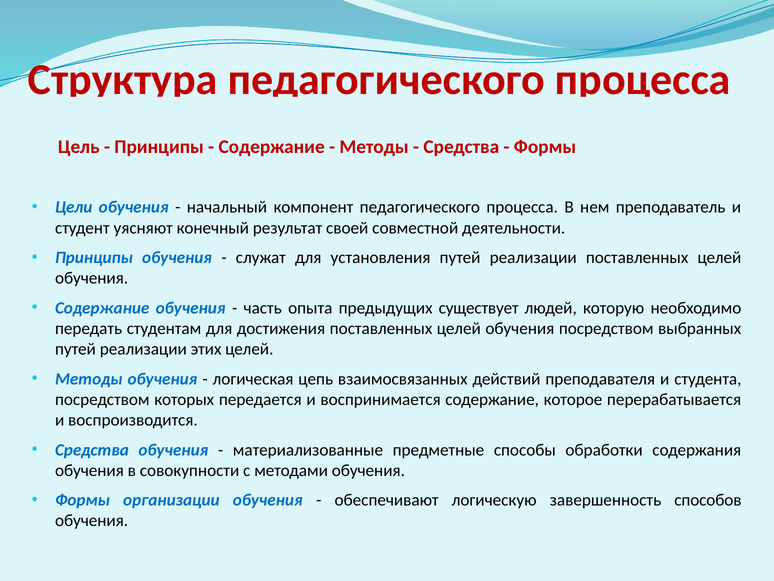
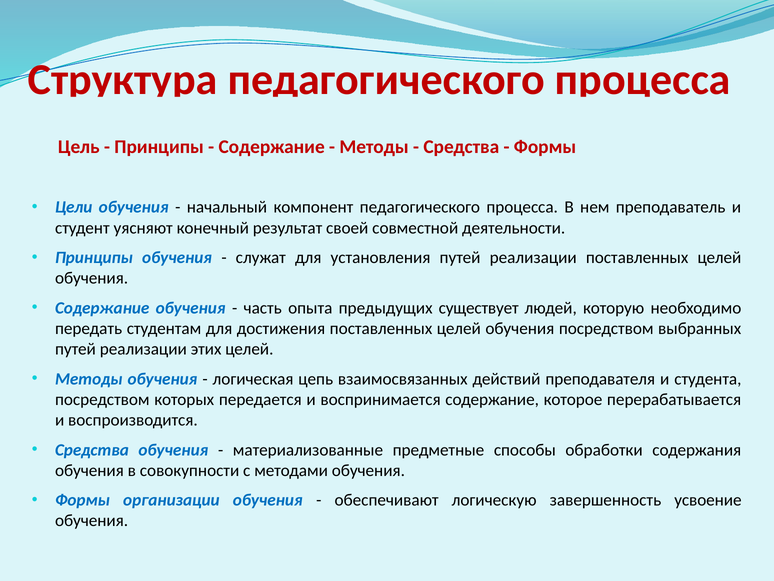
способов: способов -> усвоение (708, 500)
